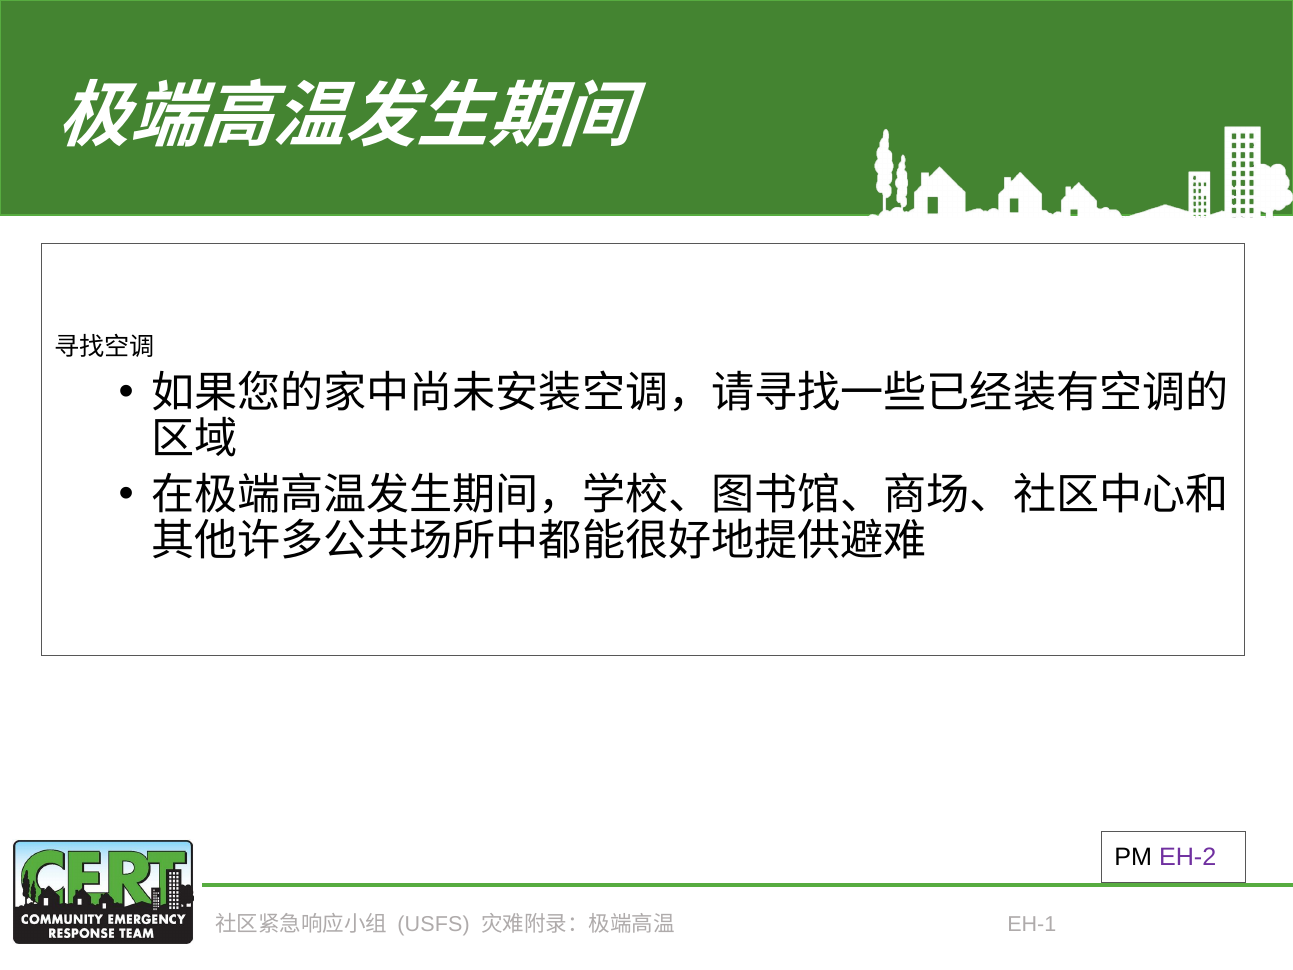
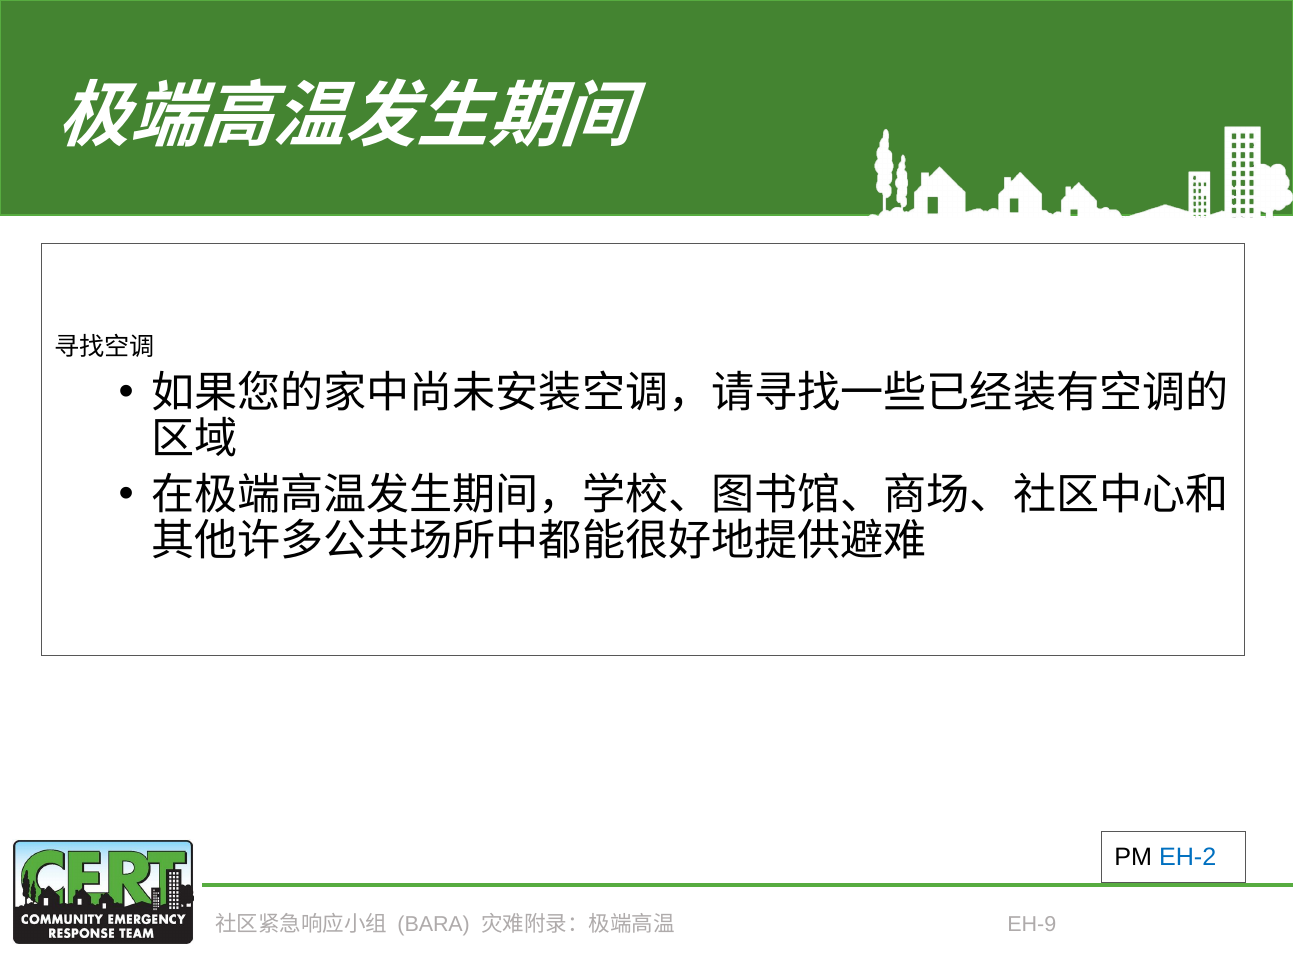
EH-2 colour: purple -> blue (1188, 857)
USFS: USFS -> BARA (434, 924)
EH-1: EH-1 -> EH-9 (1032, 924)
